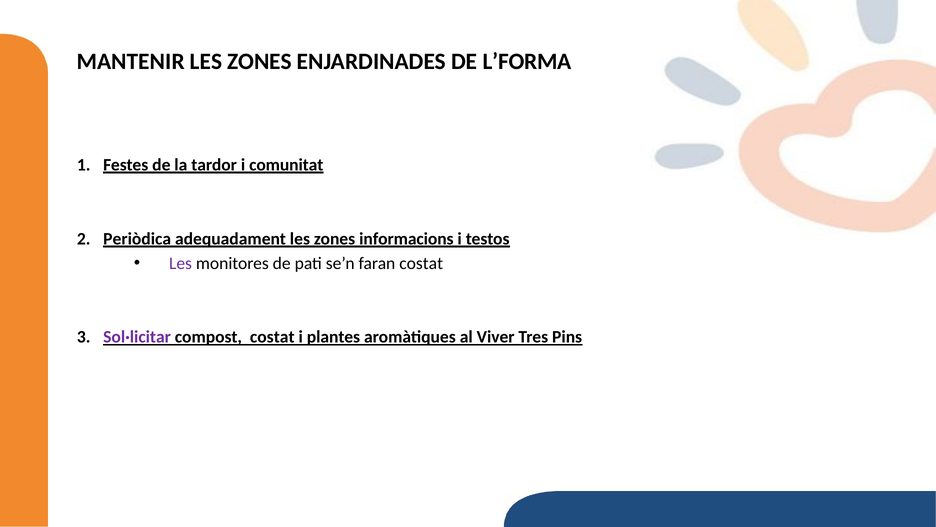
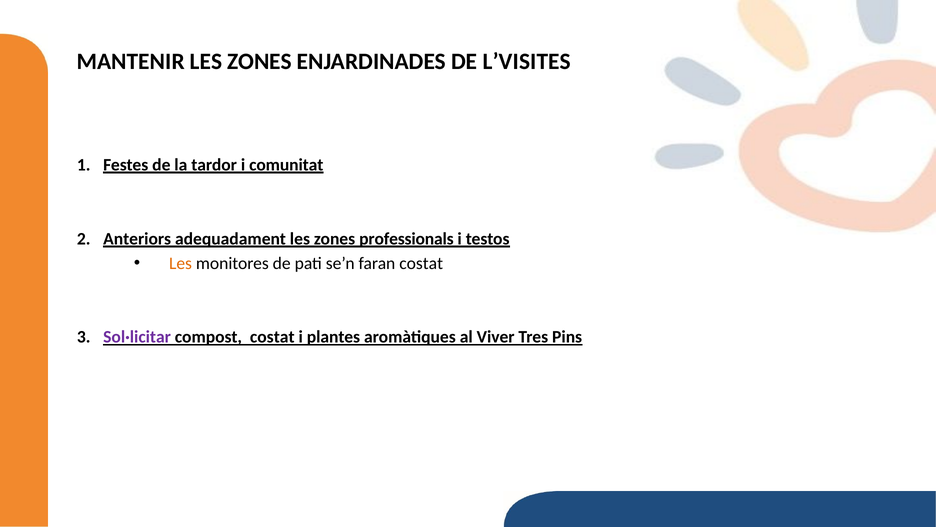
L’FORMA: L’FORMA -> L’VISITES (527, 61)
Periòdica: Periòdica -> Anteriors (137, 239)
informacions: informacions -> professionals (406, 239)
Les colour: purple -> orange (180, 263)
